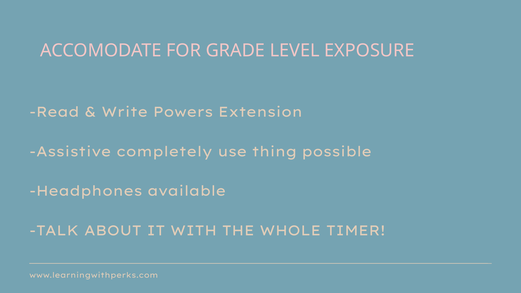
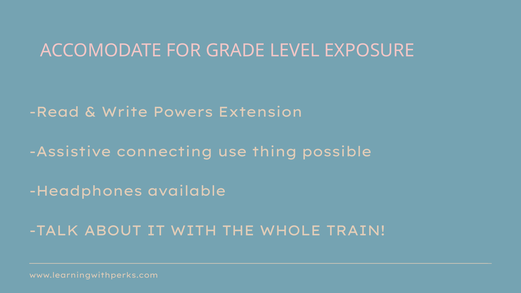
completely: completely -> connecting (164, 152)
TIMER: TIMER -> TRAIN (356, 231)
